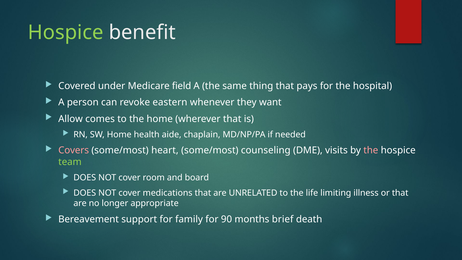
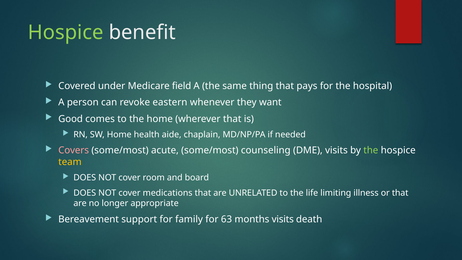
Allow: Allow -> Good (71, 119)
heart: heart -> acute (165, 150)
the colour: pink -> light green (371, 150)
team colour: light green -> yellow (70, 162)
90: 90 -> 63 (226, 219)
months brief: brief -> visits (283, 219)
